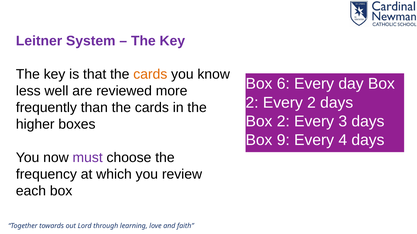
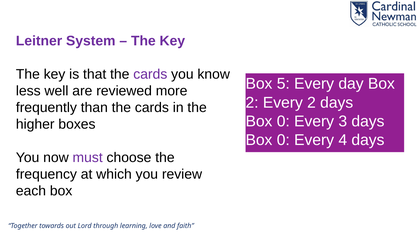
cards colour: orange -> purple (150, 75)
6: 6 -> 5 (283, 84)
2: 2 -> 0 (283, 122)
9: 9 -> 0 (283, 140)
